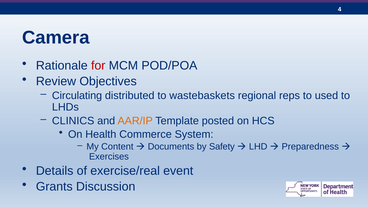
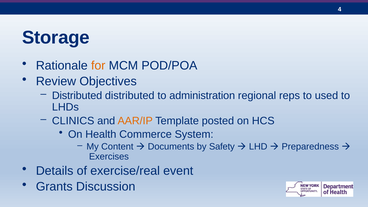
Camera: Camera -> Storage (56, 38)
for colour: red -> orange (98, 66)
Circulating: Circulating -> Distributed (77, 96)
wastebaskets: wastebaskets -> administration (202, 96)
